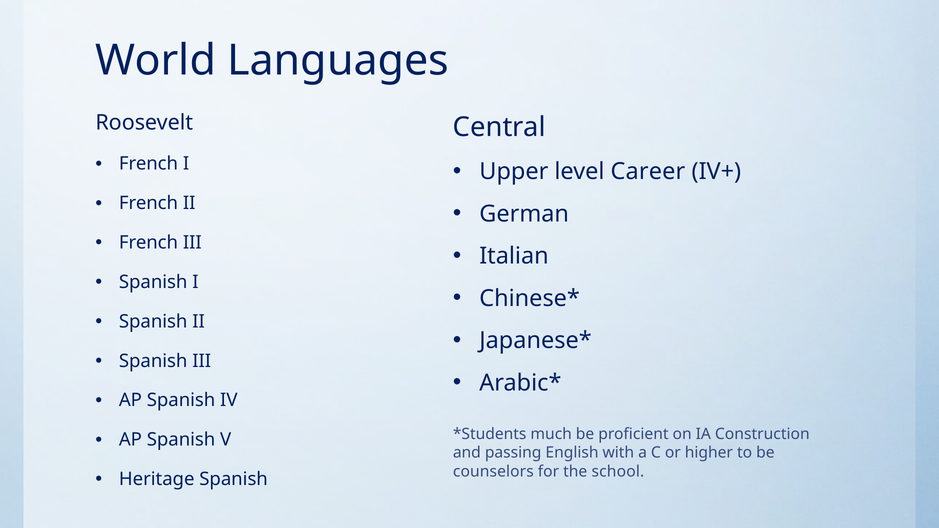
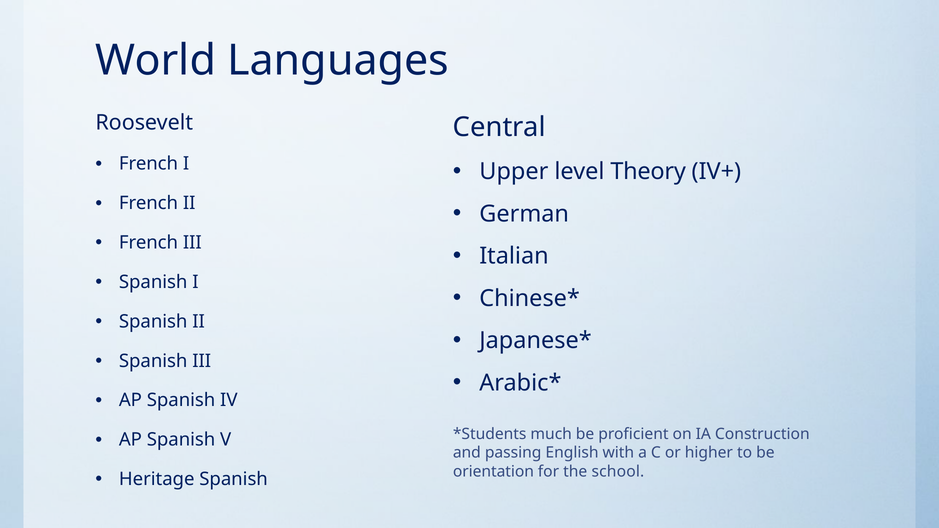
Career: Career -> Theory (648, 172)
counselors: counselors -> orientation (493, 472)
